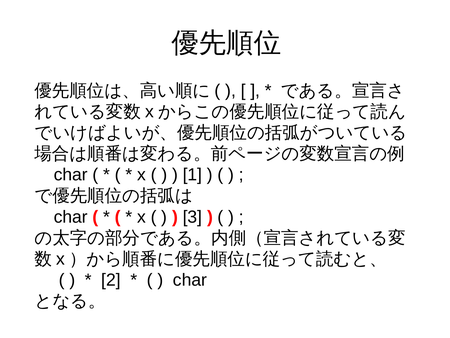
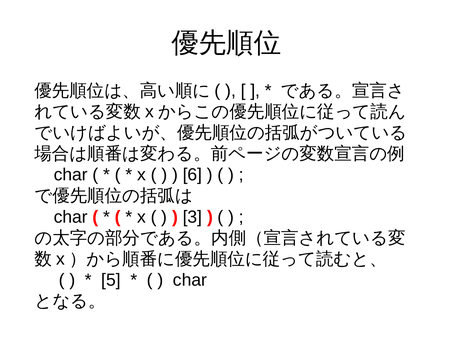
1: 1 -> 6 (192, 175)
2: 2 -> 5 (111, 280)
